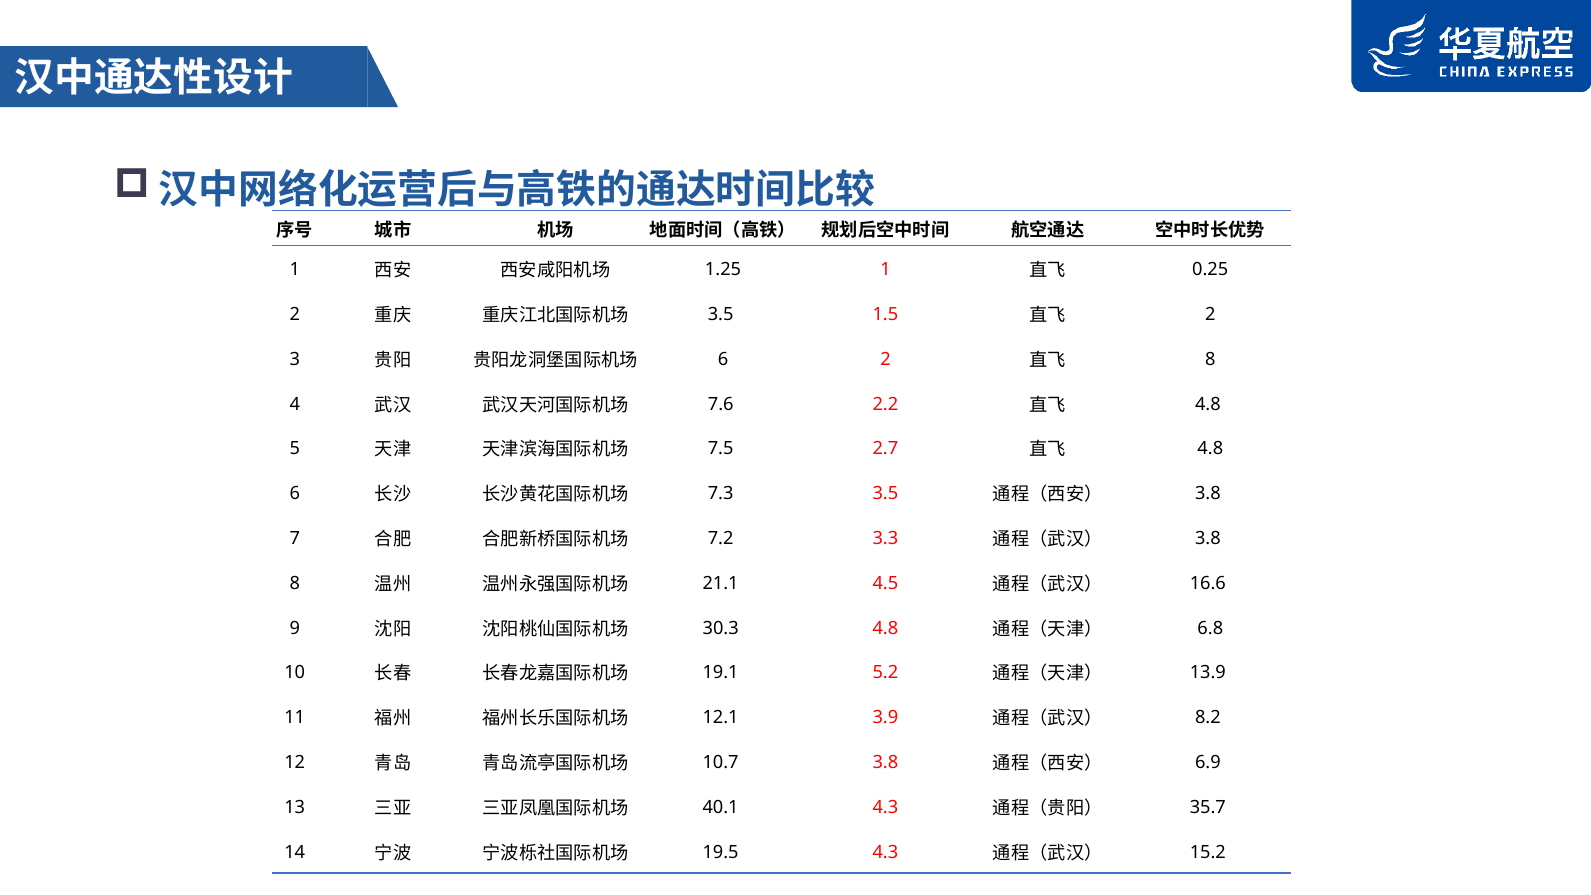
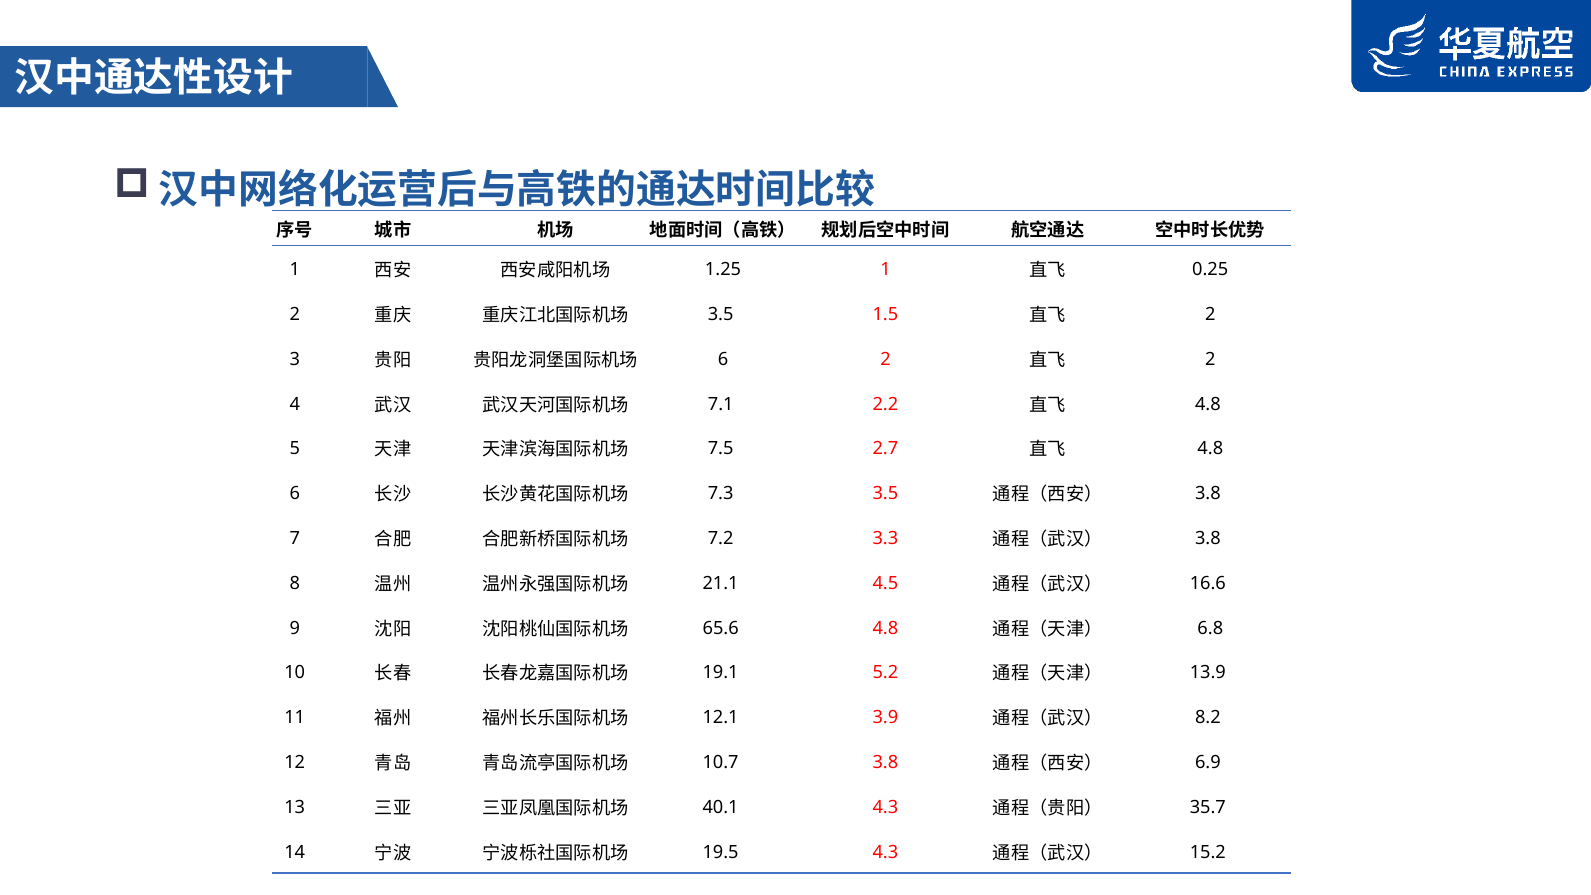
8: 8 -> 2 (1210, 359)
7.6: 7.6 -> 7.1 (721, 404)
30.3: 30.3 -> 65.6 (721, 628)
